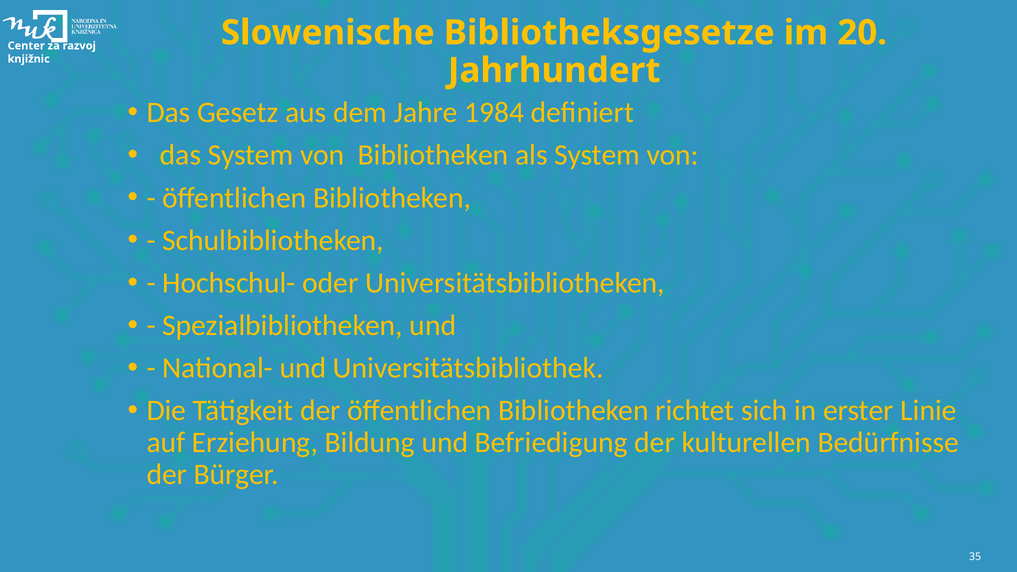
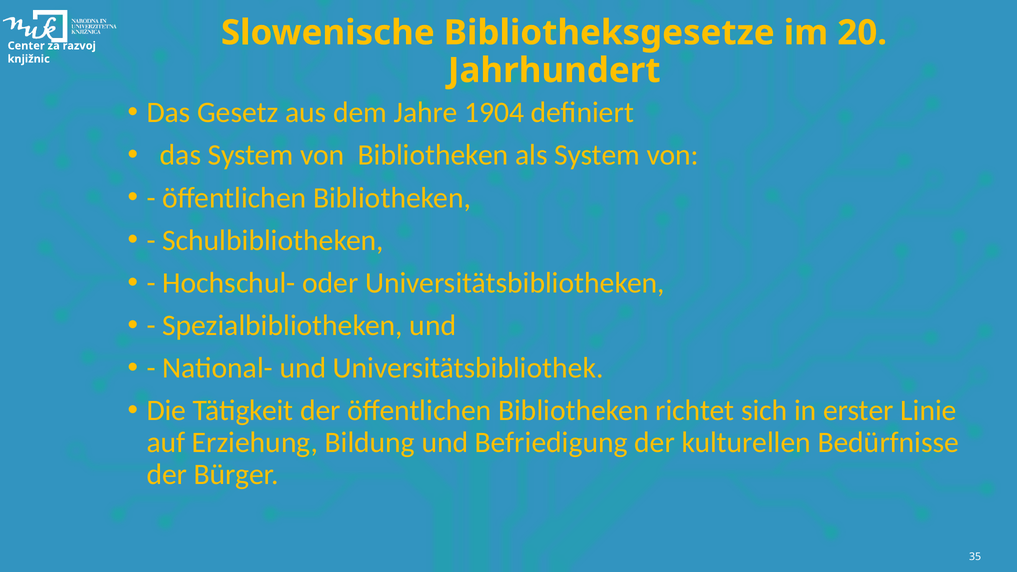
1984: 1984 -> 1904 (494, 113)
